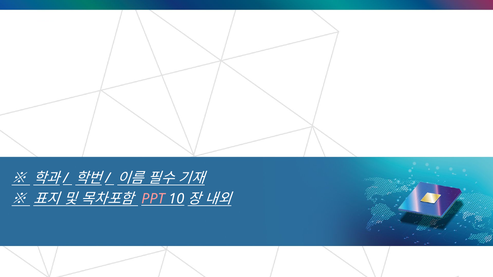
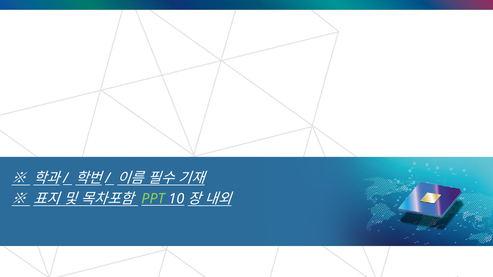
PPT colour: pink -> light green (153, 199)
